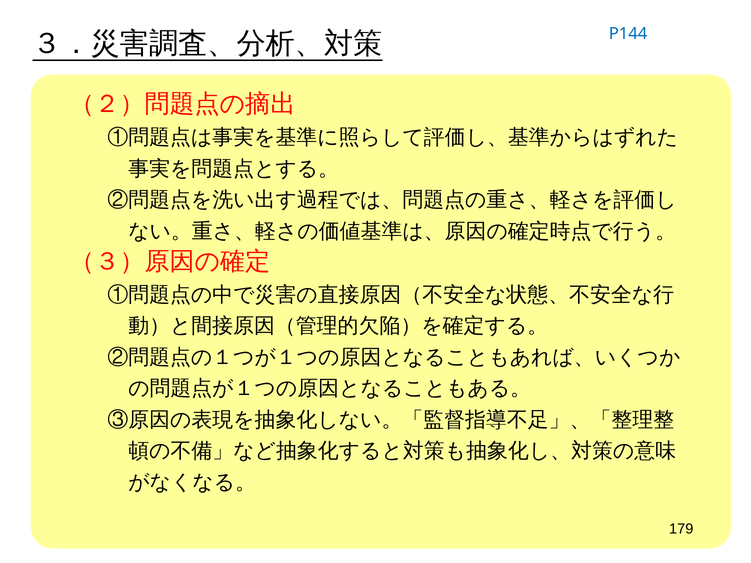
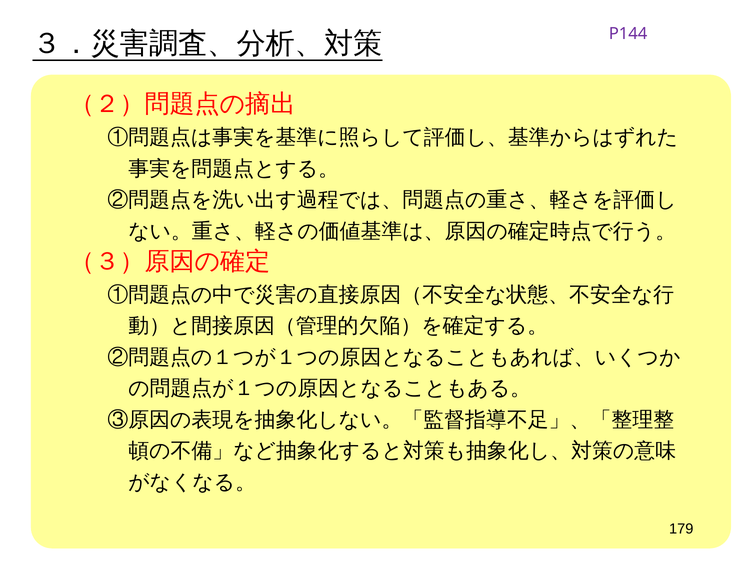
P144 colour: blue -> purple (628, 34)
